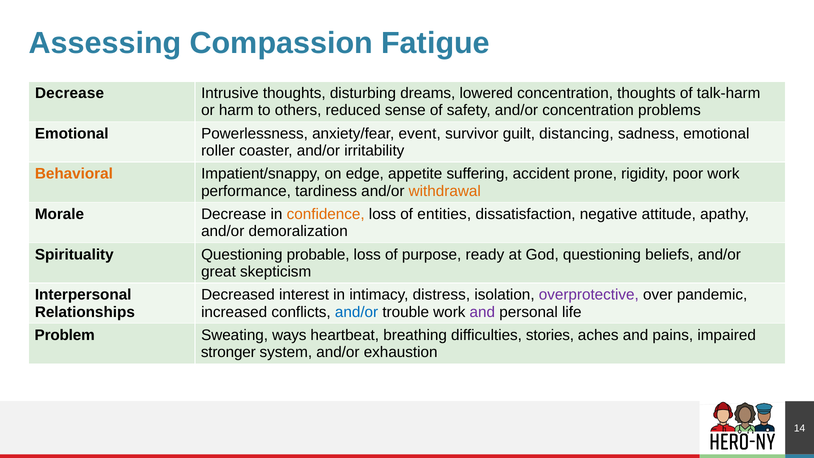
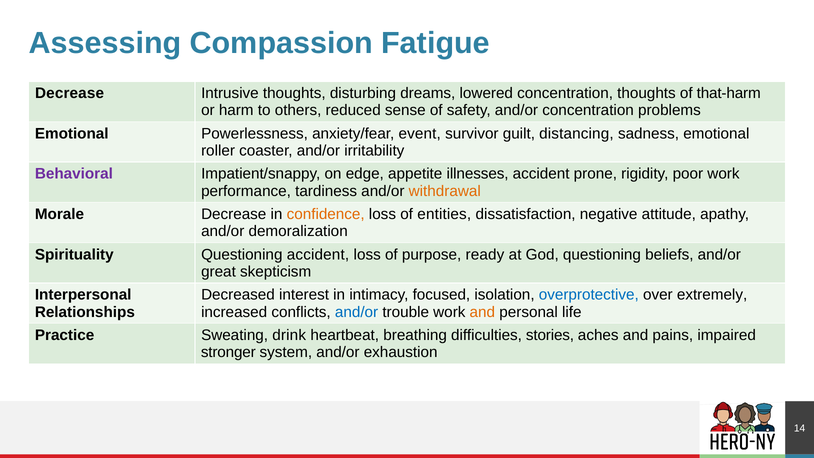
talk-harm: talk-harm -> that-harm (729, 93)
Behavioral colour: orange -> purple (74, 174)
suffering: suffering -> illnesses (478, 174)
Questioning probable: probable -> accident (318, 254)
distress: distress -> focused (441, 295)
overprotective colour: purple -> blue (589, 295)
pandemic: pandemic -> extremely (712, 295)
and colour: purple -> orange (482, 312)
Problem: Problem -> Practice (65, 335)
ways: ways -> drink (289, 335)
